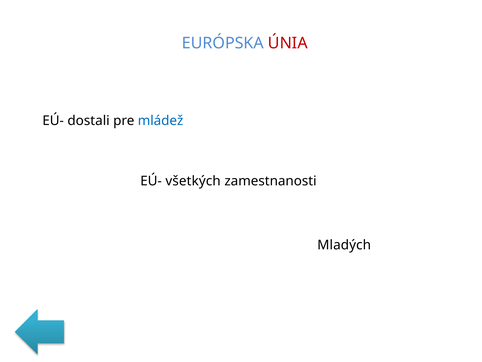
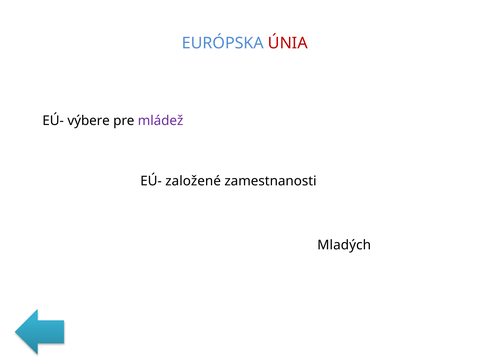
dostali: dostali -> výbere (89, 121)
mládež colour: blue -> purple (161, 121)
všetkých: všetkých -> založené (193, 181)
